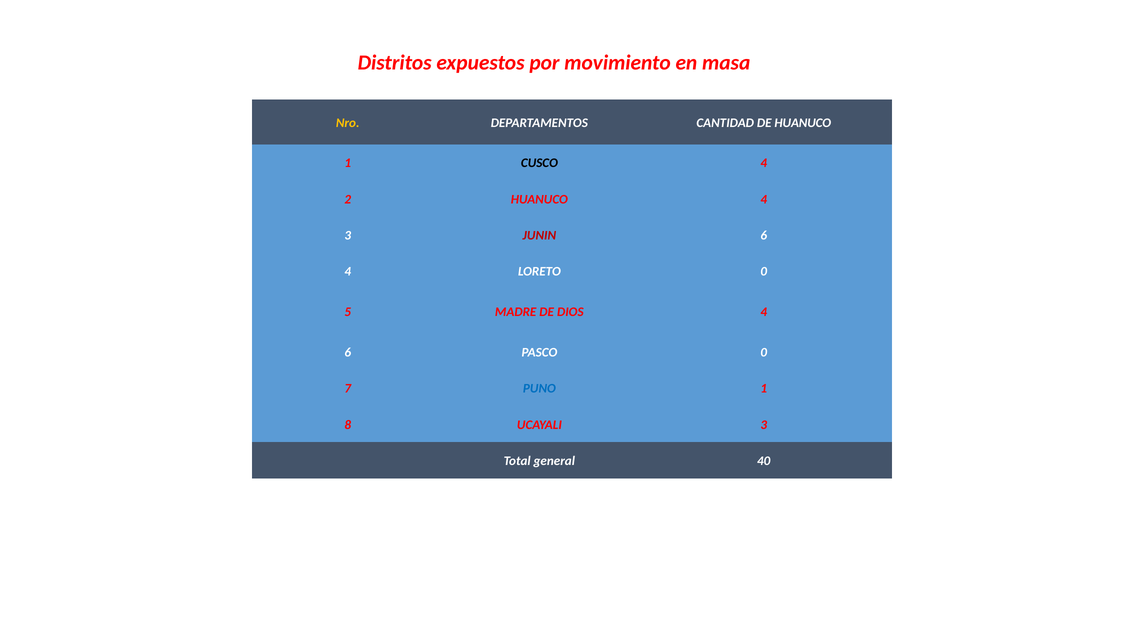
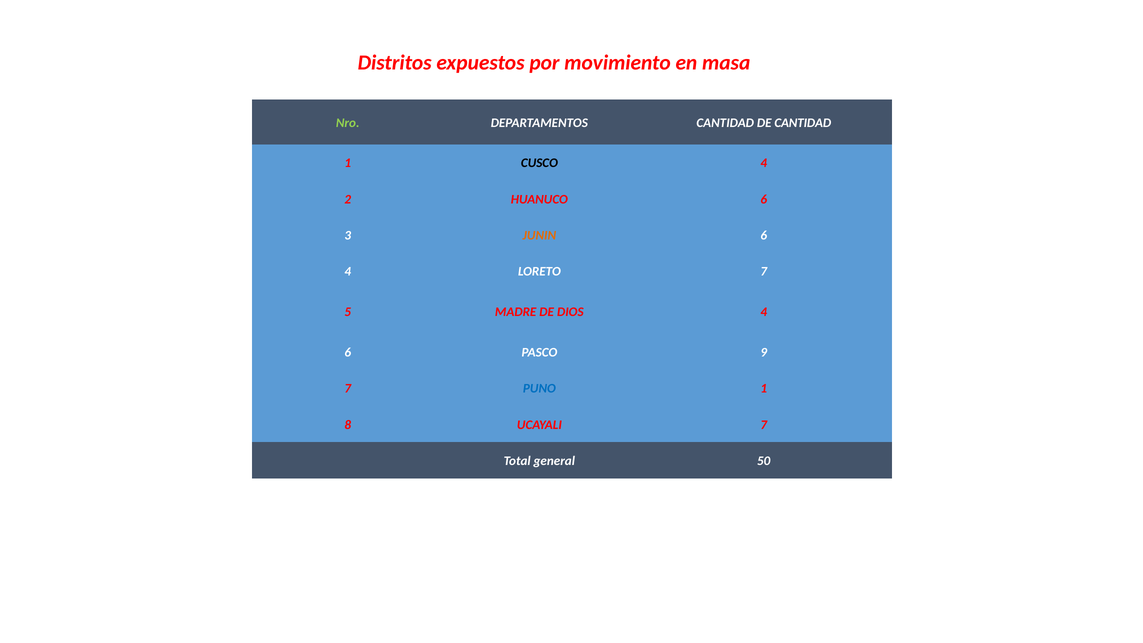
Nro colour: yellow -> light green (348, 123)
DE HUANUCO: HUANUCO -> CANTIDAD (803, 123)
HUANUCO 4: 4 -> 6 (764, 199)
JUNIN colour: red -> orange (539, 235)
LORETO 0: 0 -> 7 (764, 272)
PASCO 0: 0 -> 9 (764, 352)
UCAYALI 3: 3 -> 7 (764, 425)
40: 40 -> 50 (764, 461)
